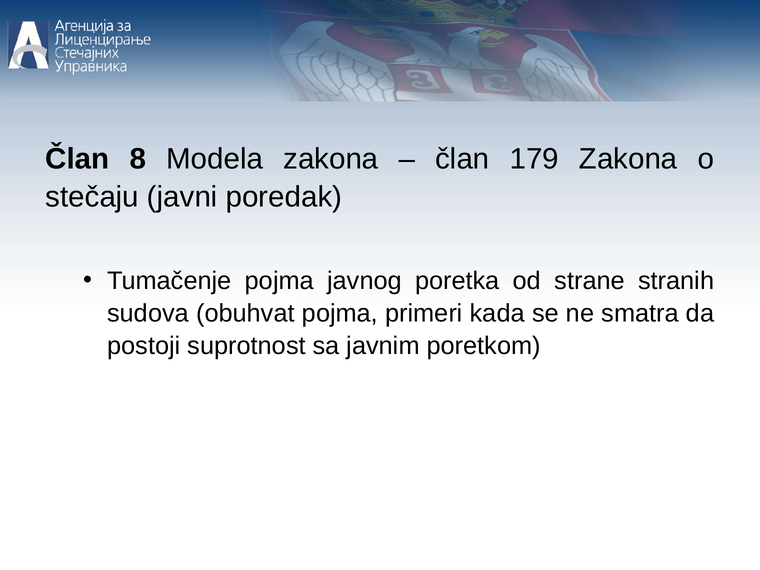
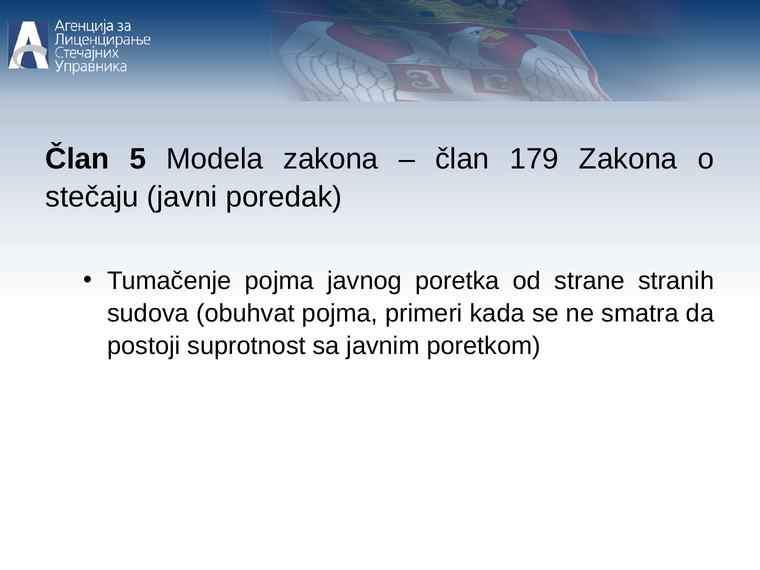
8: 8 -> 5 (138, 159)
